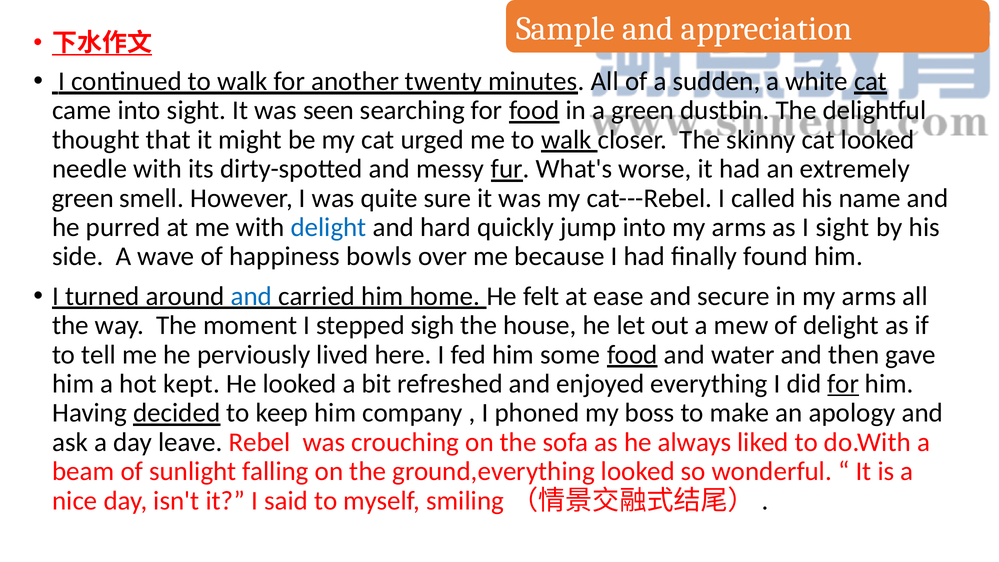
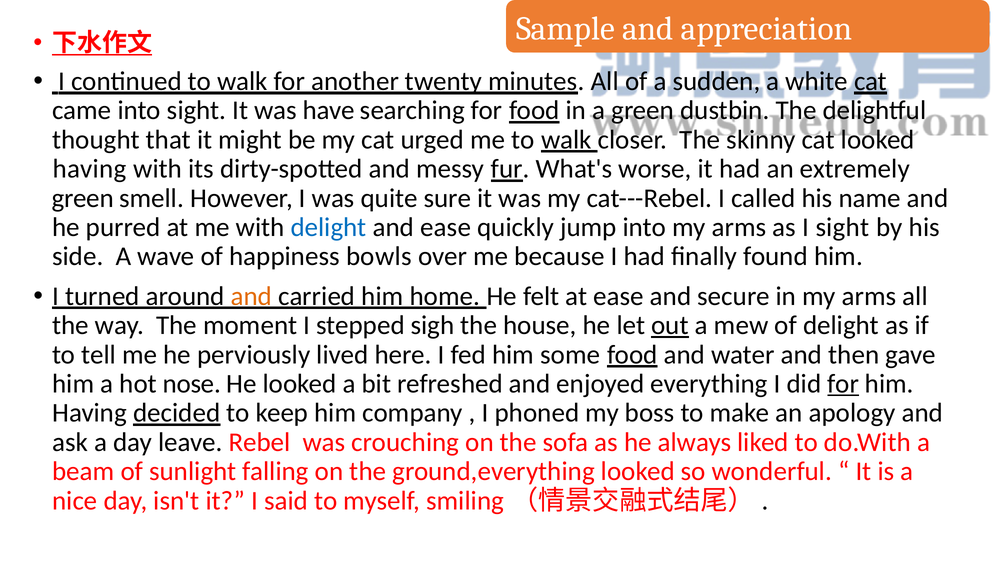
seen: seen -> have (329, 111)
needle: needle -> having (90, 169)
and hard: hard -> ease (446, 227)
and colour: blue -> orange (251, 296)
out underline: none -> present (670, 325)
kept: kept -> nose (192, 384)
